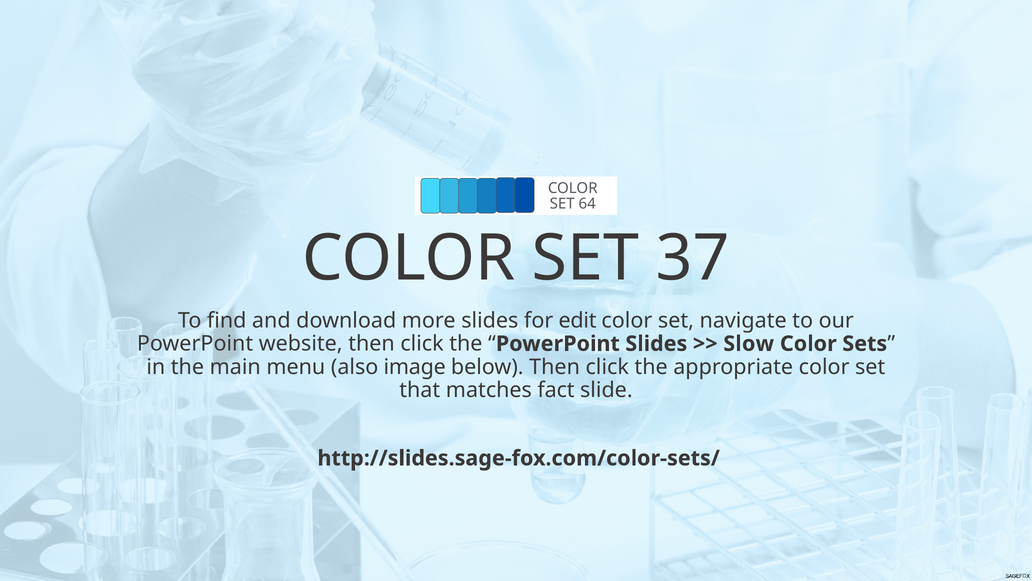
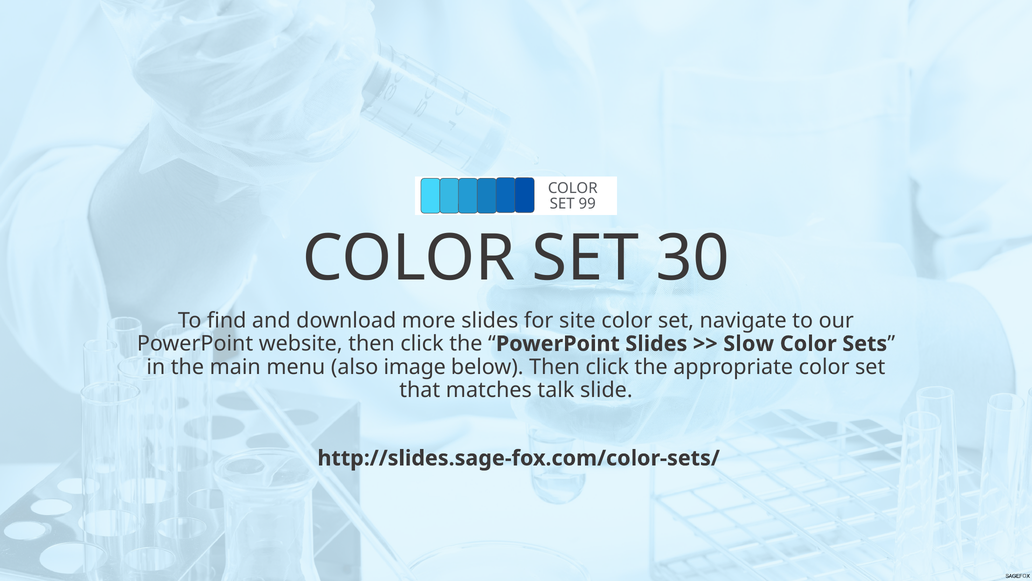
64: 64 -> 99 (587, 203)
37: 37 -> 30 (693, 258)
edit: edit -> site (577, 320)
fact: fact -> talk (556, 390)
